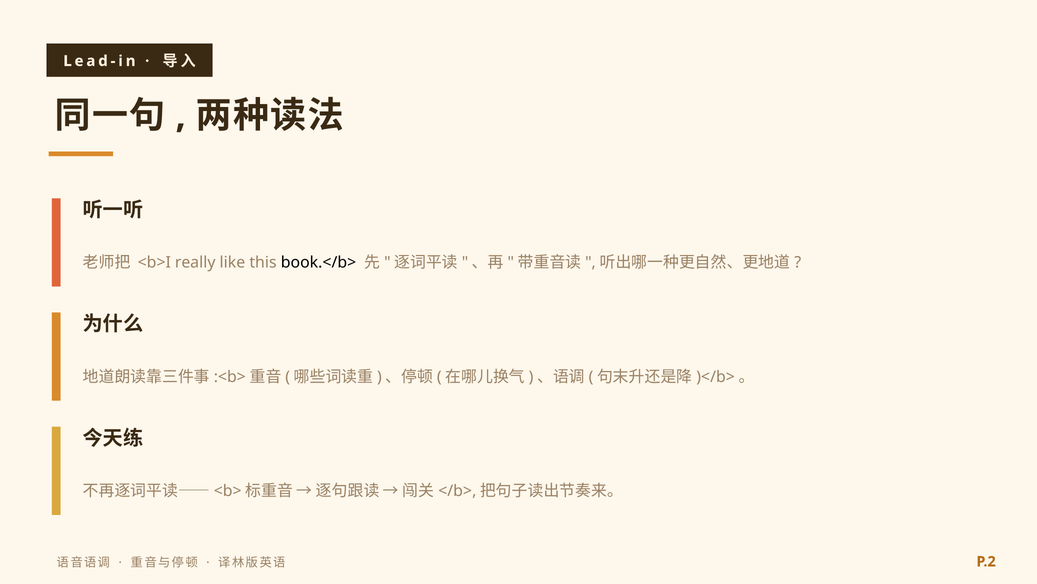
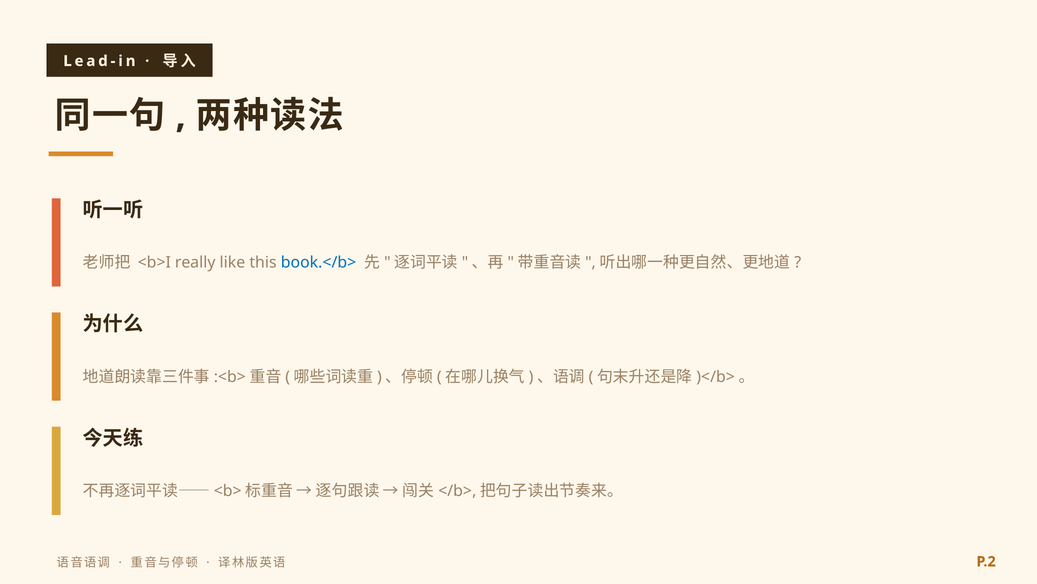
book.</b> colour: black -> blue (319, 262)
